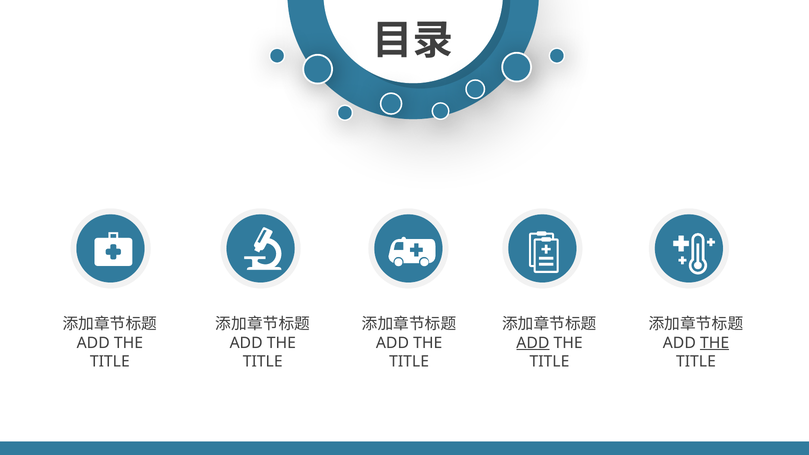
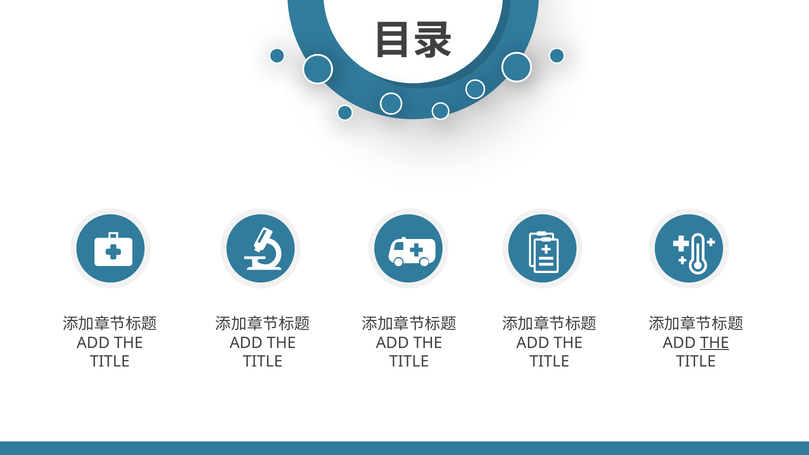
ADD underline: present -> none (533, 343)
